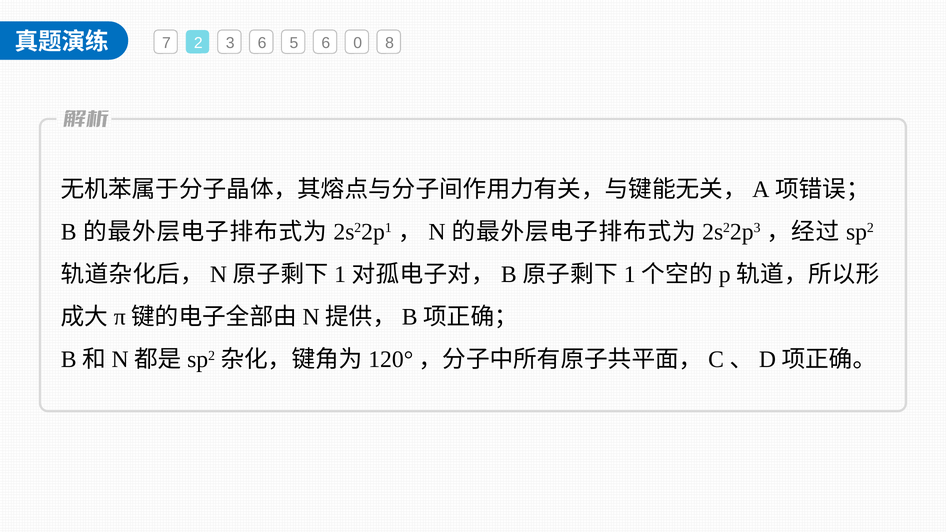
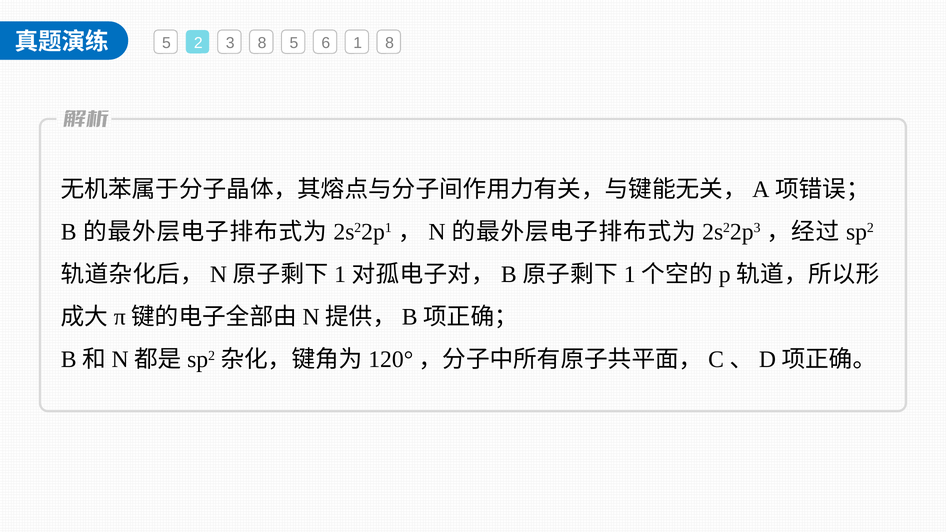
7: 7 -> 5 (166, 43)
3 6: 6 -> 8 (262, 43)
0: 0 -> 1 (358, 43)
